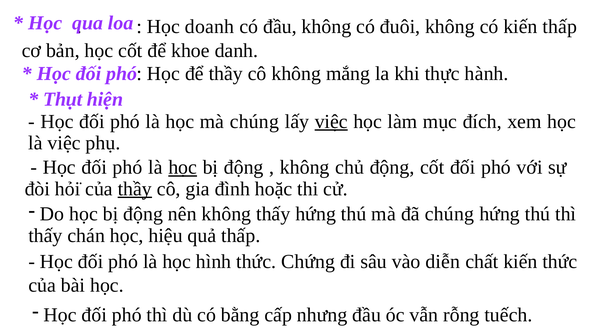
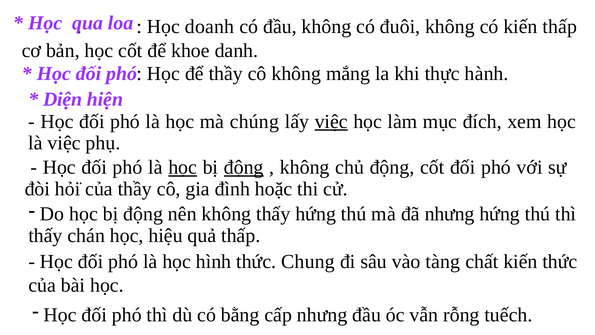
Thụt: Thụt -> Diện (63, 99)
động underline: none -> present (244, 167)
thầy underline: present -> none (135, 189)
đã chúng: chúng -> nhưng (450, 214)
Chứng: Chứng -> Chung (308, 261)
diễn: diễn -> tàng (443, 261)
